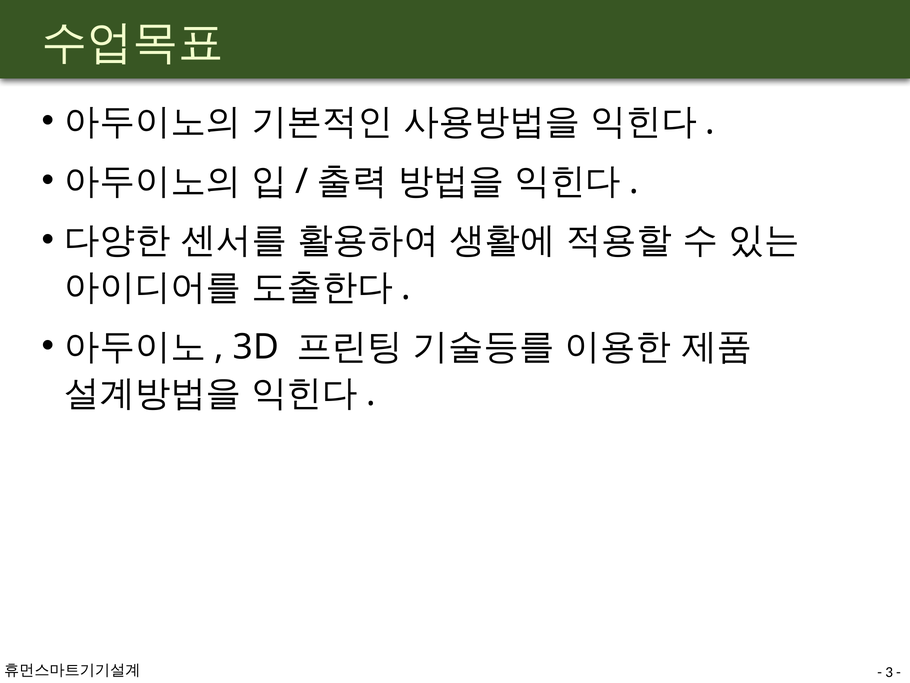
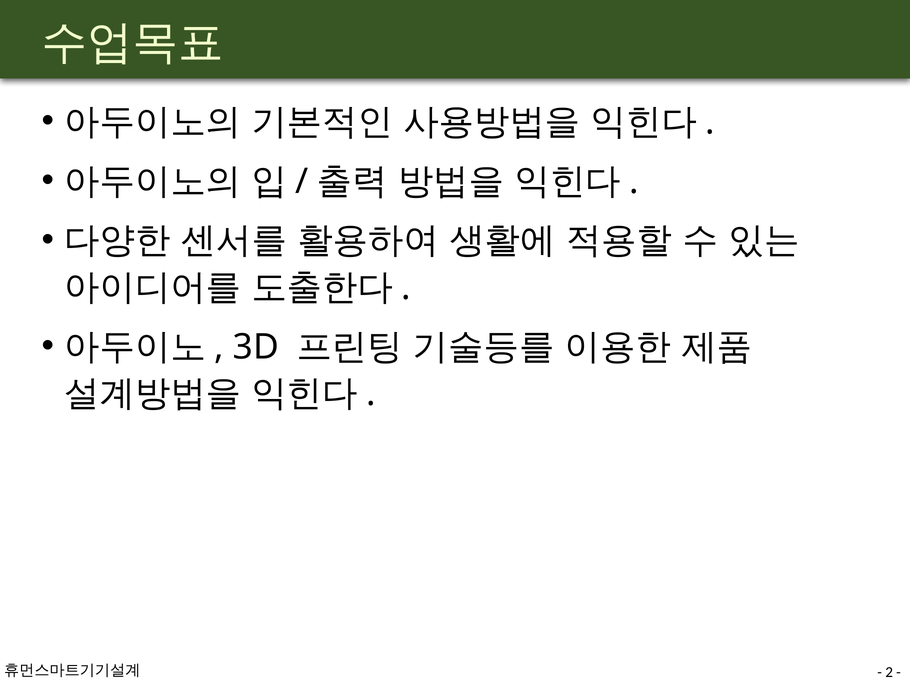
3: 3 -> 2 (889, 672)
